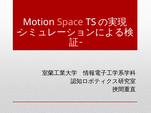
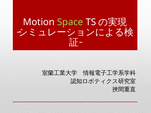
Space colour: pink -> light green (70, 22)
